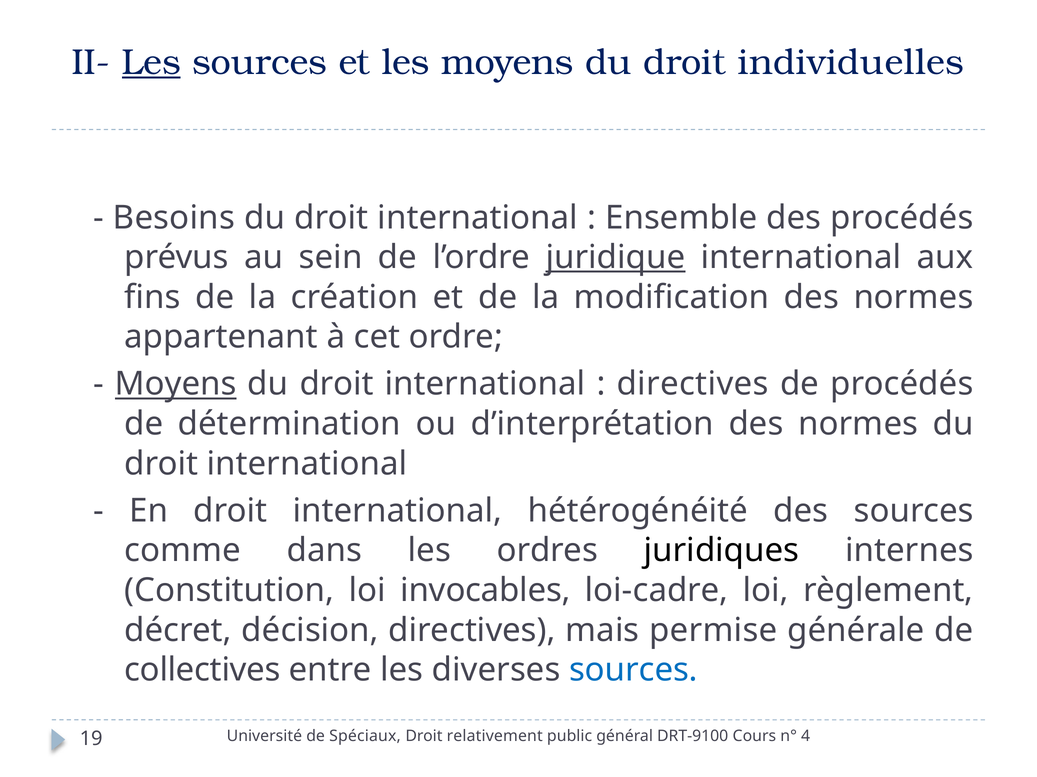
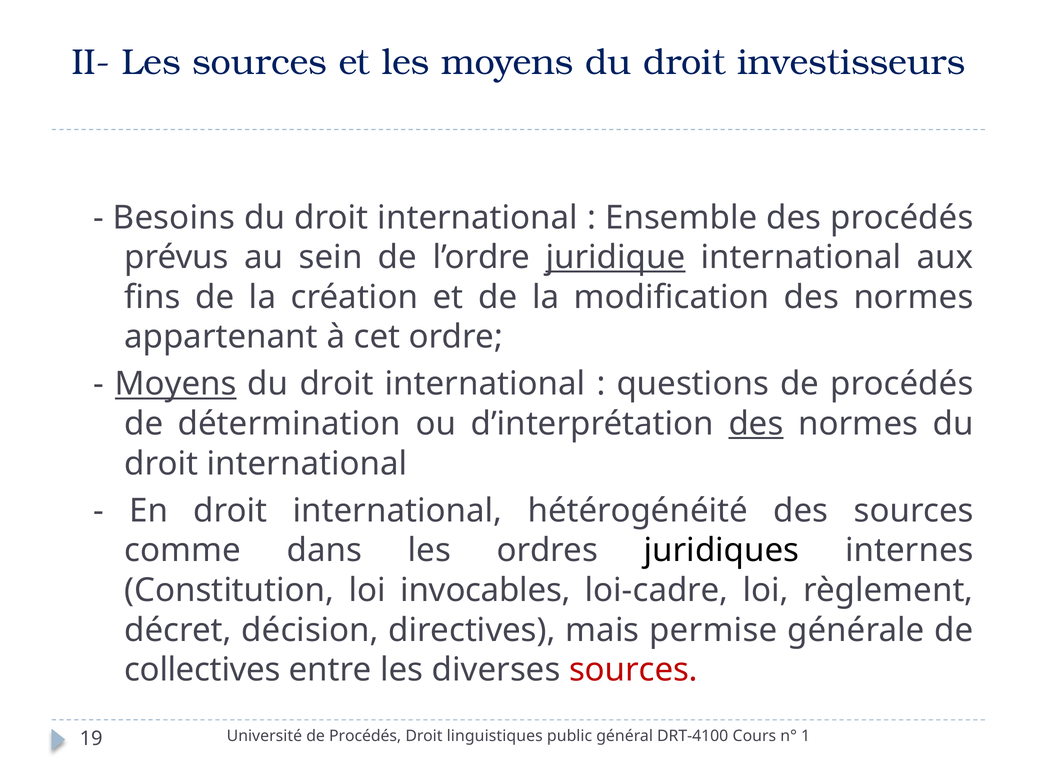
Les underline: present -> none (151, 62)
individuelles: individuelles -> investisseurs (851, 62)
directives: directives -> questions (693, 384)
des underline: none -> present (756, 424)
sources colour: blue -> red (633, 671)
Université de Spéciaux: Spéciaux -> Procédés (365, 737)
relativement: relativement -> linguistiques (495, 737)
DRT-9100: DRT-9100 -> DRT-4100 (693, 737)
4: 4 -> 1 (806, 737)
